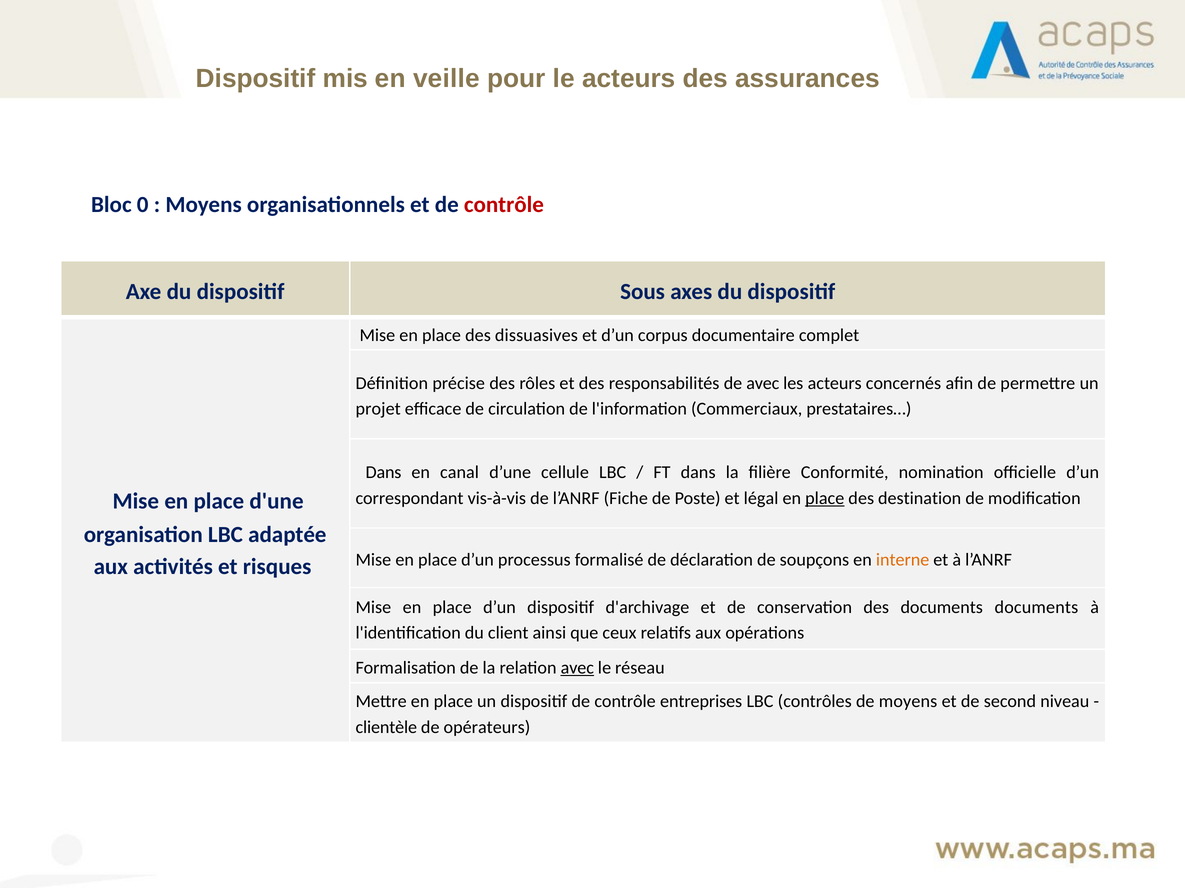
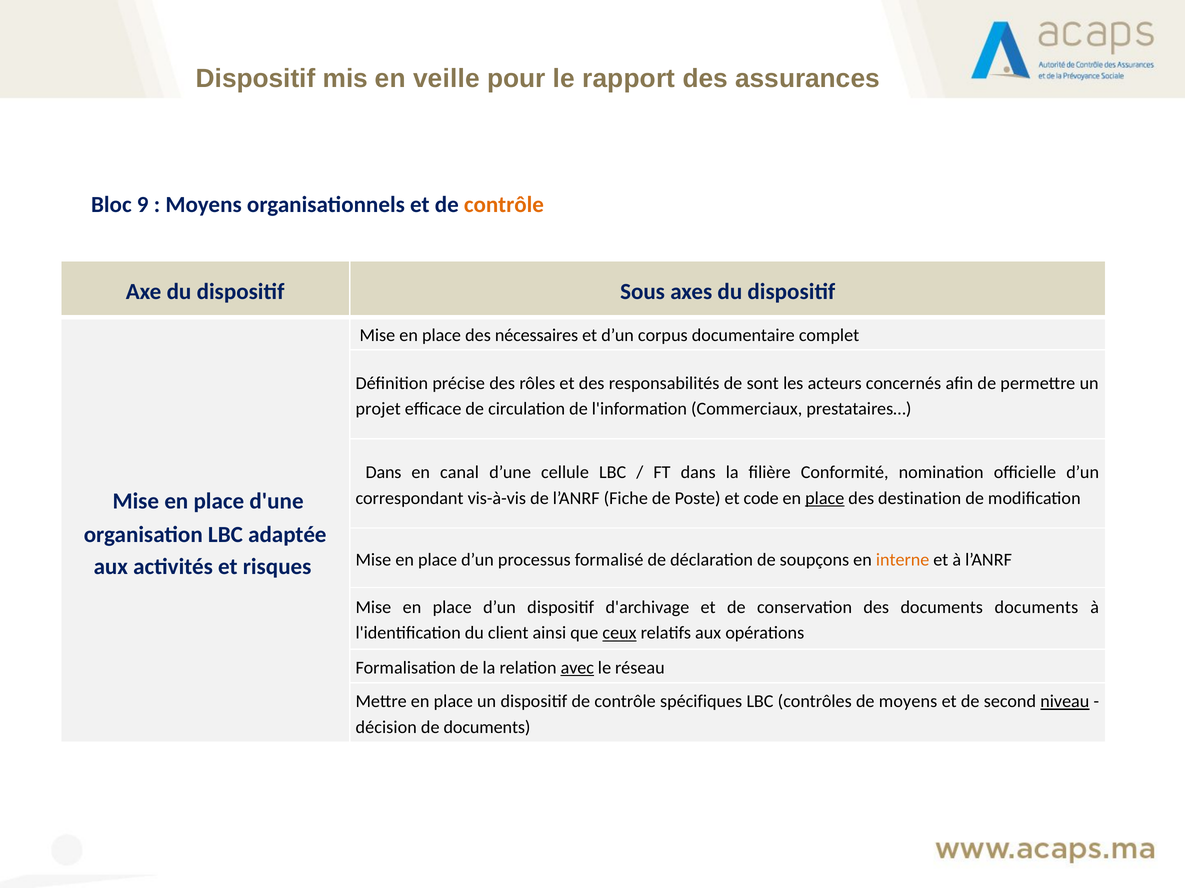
le acteurs: acteurs -> rapport (629, 79)
0: 0 -> 9 (143, 205)
contrôle colour: red -> orange (504, 205)
dissuasives: dissuasives -> nécessaires (537, 336)
de avec: avec -> sont (763, 384)
légal: légal -> code (761, 499)
ceux underline: none -> present (620, 634)
entreprises: entreprises -> spécifiques (701, 702)
niveau underline: none -> present (1065, 702)
clientèle: clientèle -> décision (386, 728)
de opérateurs: opérateurs -> documents (487, 728)
